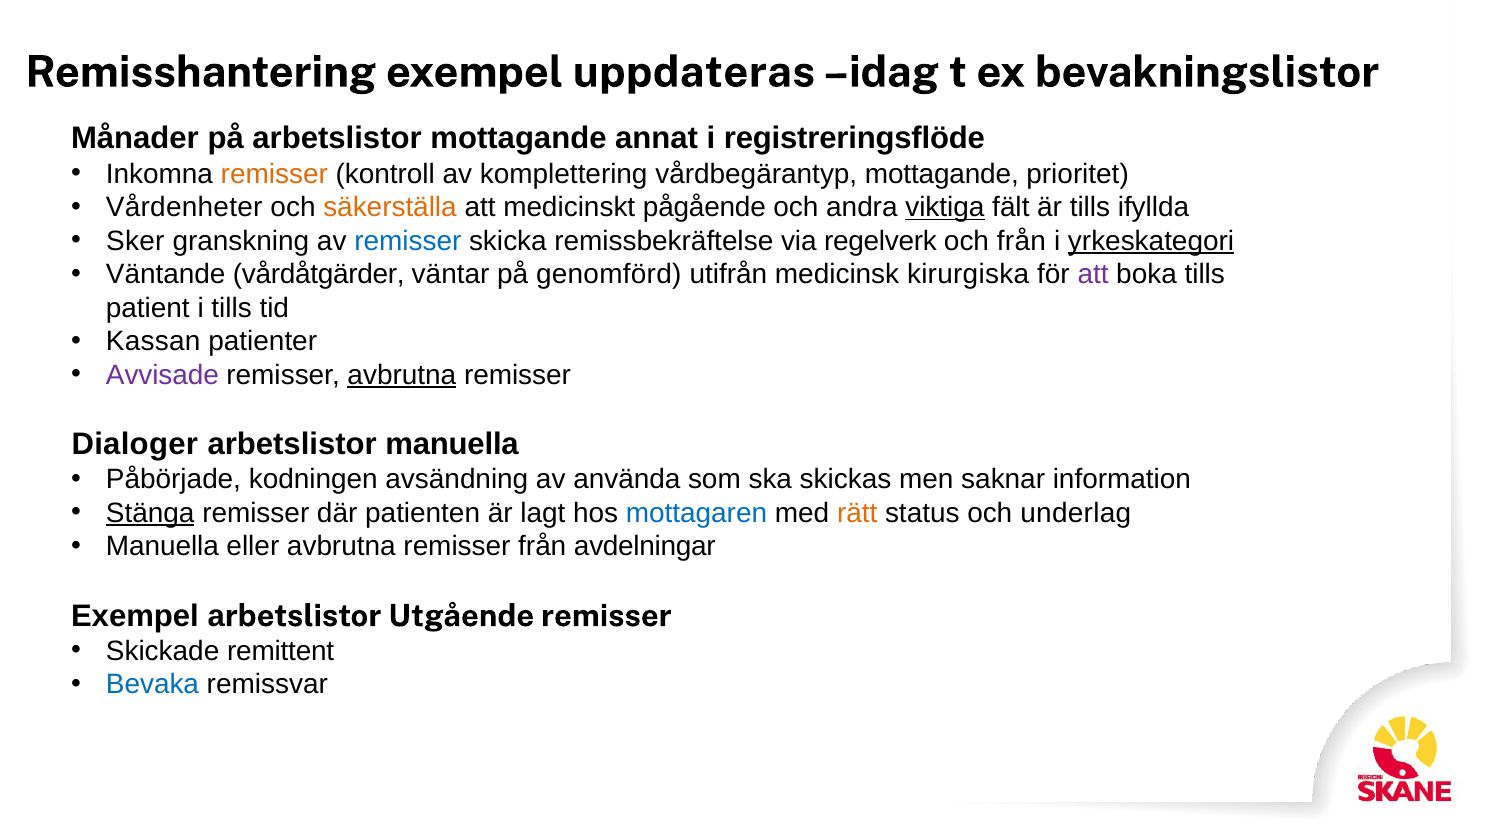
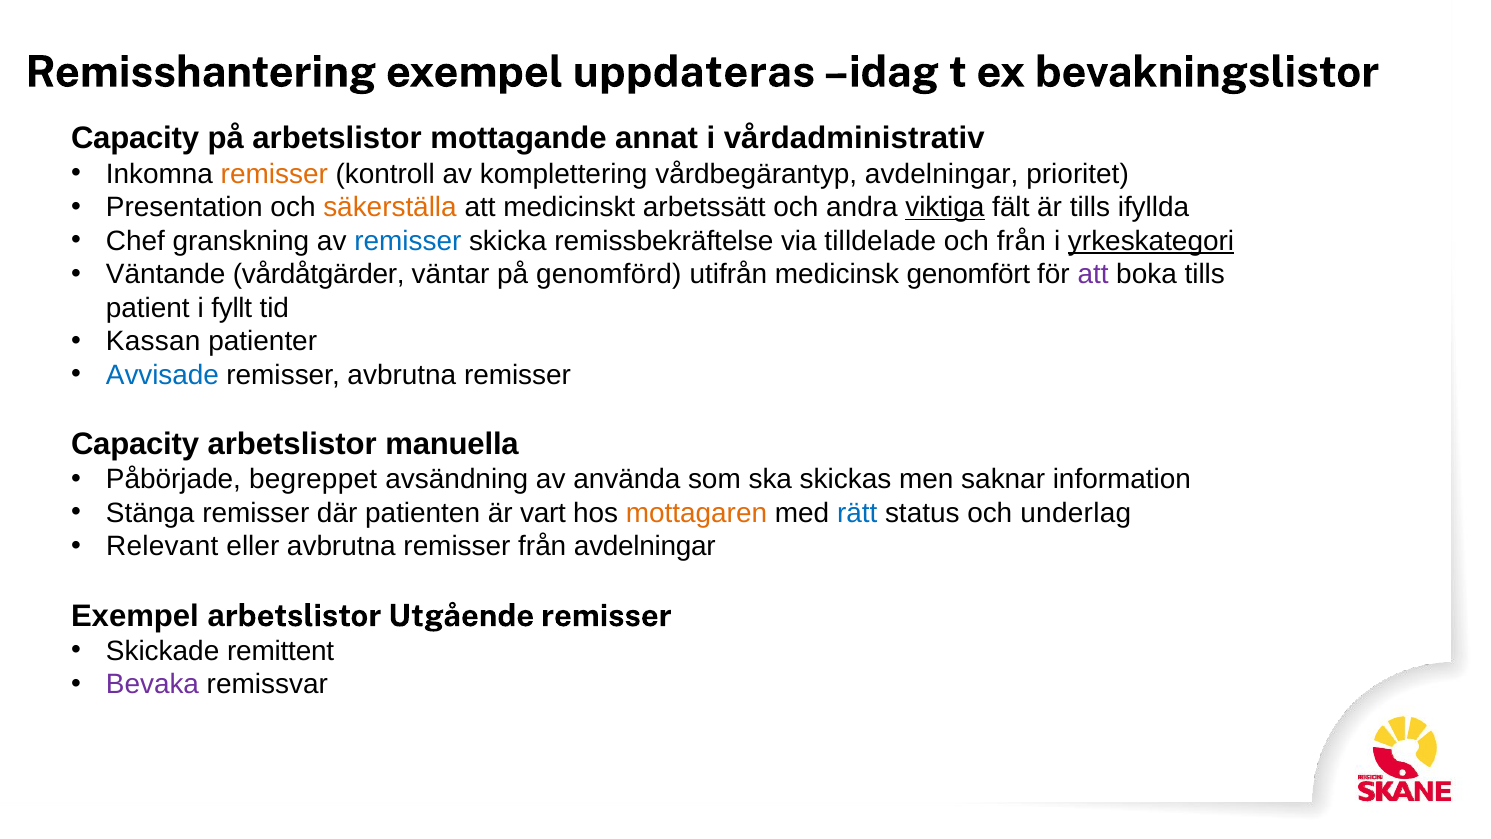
Månader: Månader -> Capacity (135, 139)
registreringsflöde: registreringsflöde -> vårdadministrativ (854, 139)
vårdbegärantyp mottagande: mottagande -> avdelningar (942, 174)
Vårdenheter: Vårdenheter -> Presentation (184, 207)
pågående: pågående -> arbetssätt (704, 207)
Sker: Sker -> Chef (135, 241)
regelverk: regelverk -> tilldelade (880, 241)
kirurgiska: kirurgiska -> genomfört (968, 274)
i tills: tills -> fyllt (232, 308)
Avvisade colour: purple -> blue (162, 375)
avbrutna underline: present -> none (402, 375)
Dialoger: Dialoger -> Capacity (135, 444)
kodningen: kodningen -> begreppet (313, 479)
Stänga underline: present -> none (150, 513)
lagt: lagt -> vart (543, 513)
mottagaren colour: blue -> orange (697, 513)
rätt colour: orange -> blue (857, 513)
Manuella: Manuella -> Relevant (162, 547)
Bevaka colour: blue -> purple (153, 684)
